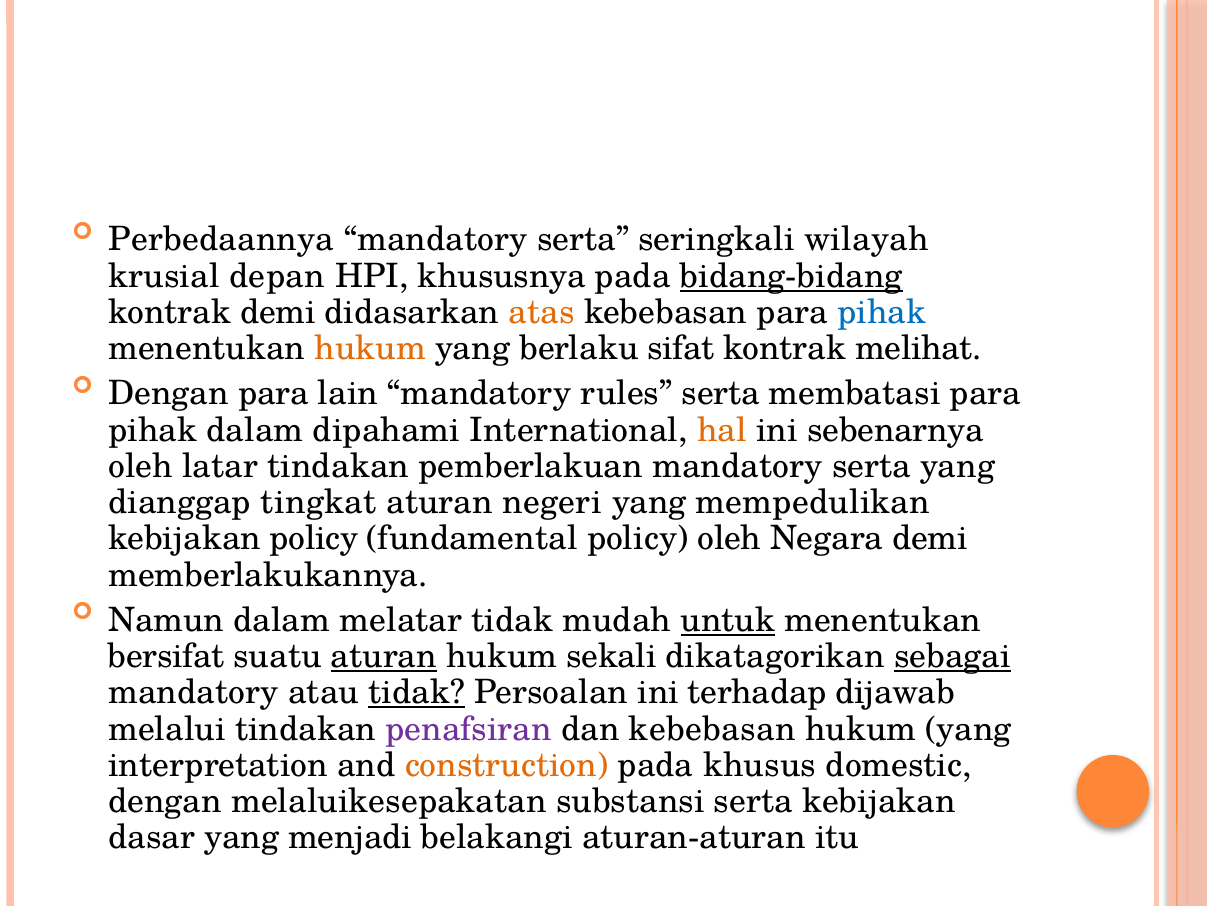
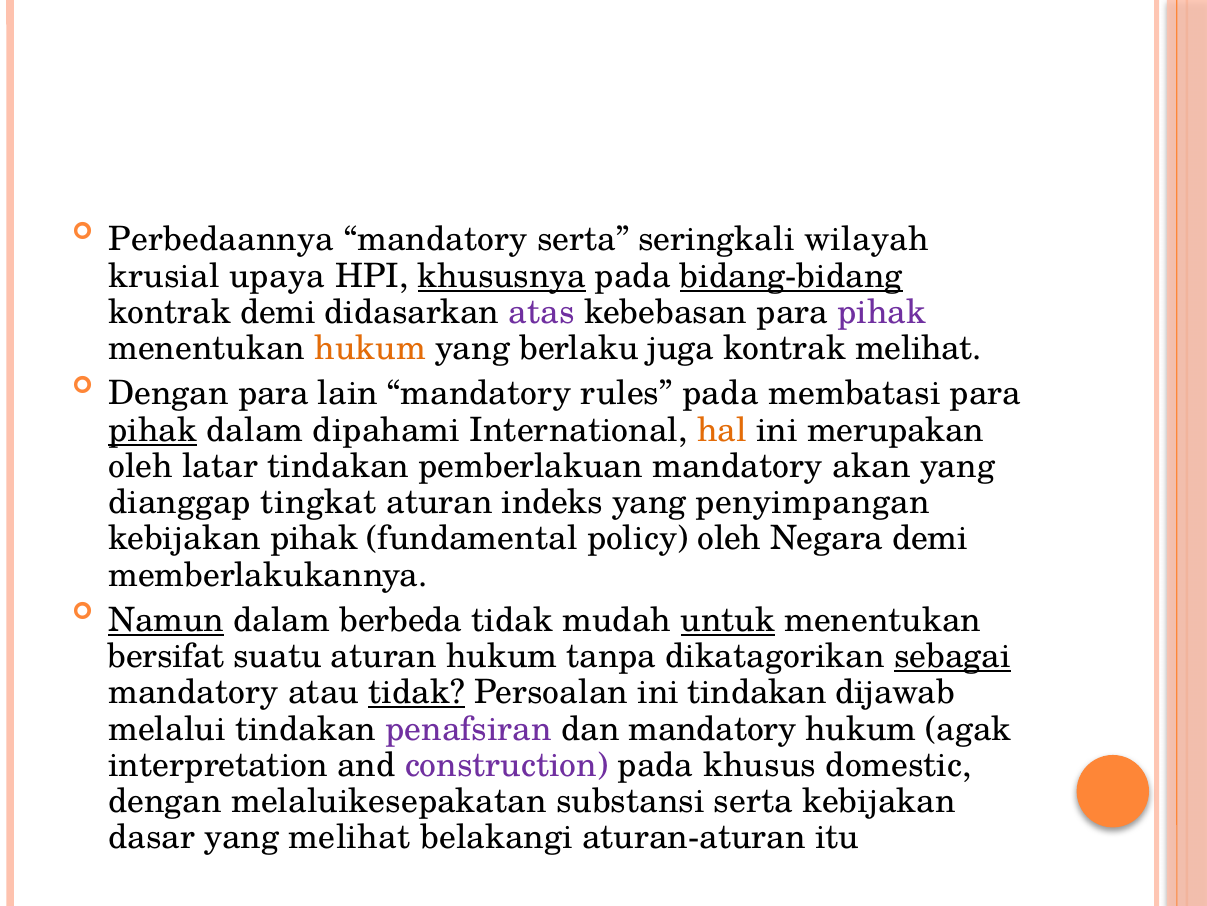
depan: depan -> upaya (277, 276)
khususnya underline: none -> present (502, 276)
atas colour: orange -> purple (542, 312)
pihak colour: blue -> purple (882, 312)
sifat: sifat -> juga (681, 348)
rules serta: serta -> pada (721, 394)
pihak underline: none -> present (153, 430)
sebenarnya: sebenarnya -> merupakan (896, 430)
pemberlakuan mandatory serta: serta -> akan (872, 466)
negeri: negeri -> indeks (552, 502)
mempedulikan: mempedulikan -> penyimpangan (813, 502)
kebijakan policy: policy -> pihak (314, 538)
Namun underline: none -> present (166, 620)
melatar: melatar -> berbeda (401, 620)
aturan underline: present -> none (384, 656)
sekali: sekali -> tanpa (612, 656)
ini terhadap: terhadap -> tindakan (757, 692)
dan kebebasan: kebebasan -> mandatory (712, 728)
yang: yang -> agak (969, 728)
construction colour: orange -> purple (507, 765)
yang menjadi: menjadi -> melihat (350, 837)
